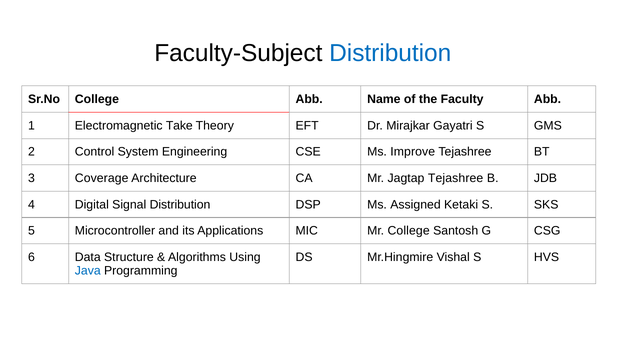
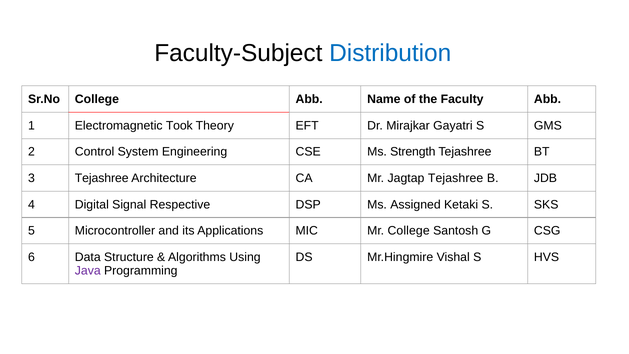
Take: Take -> Took (179, 126)
Improve: Improve -> Strength (413, 152)
3 Coverage: Coverage -> Tejashree (102, 178)
Signal Distribution: Distribution -> Respective (180, 204)
Java colour: blue -> purple (88, 271)
